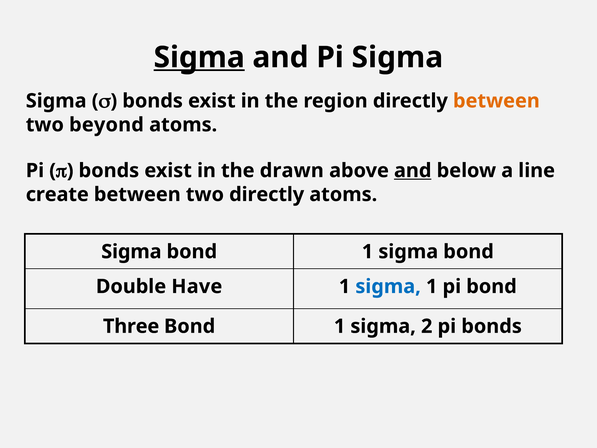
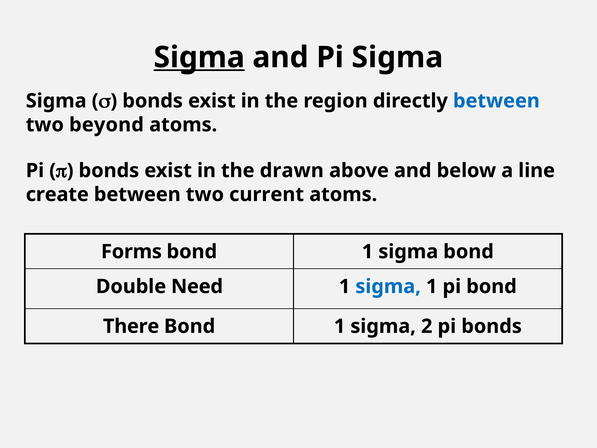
between colour: orange -> blue (496, 101)
and underline: present -> none (413, 170)
two directly: directly -> current (267, 194)
Sigma: Sigma -> Forms (131, 252)
Have: Have -> Need (197, 286)
Three: Three -> There (131, 326)
